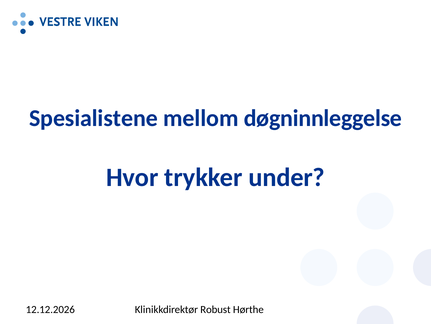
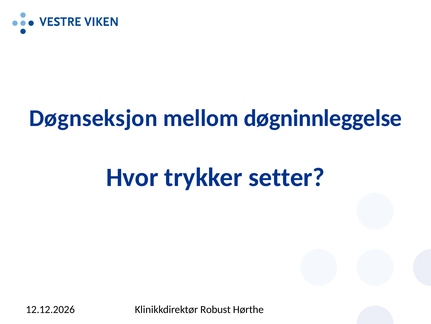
Spesialistene: Spesialistene -> Døgnseksjon (93, 118)
under: under -> setter (287, 177)
